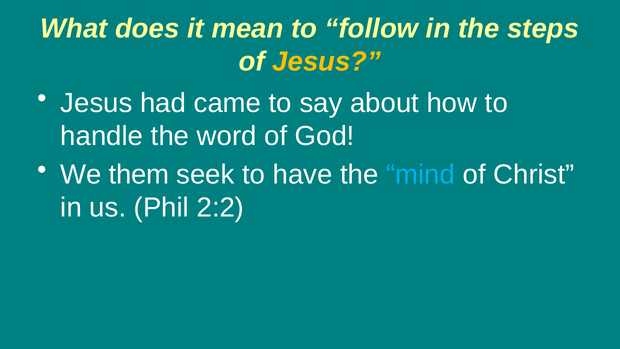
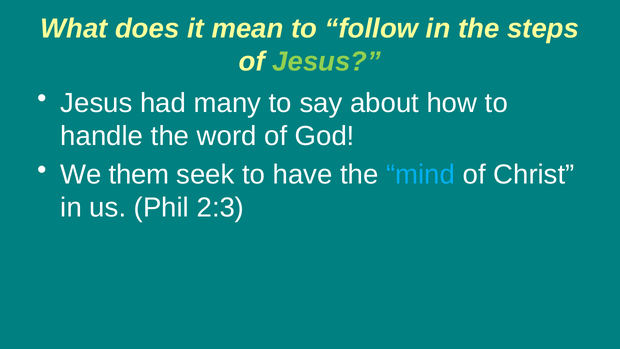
Jesus colour: yellow -> light green (327, 61)
came: came -> many (227, 103)
2:2: 2:2 -> 2:3 (220, 208)
